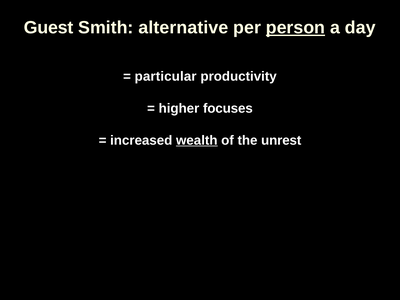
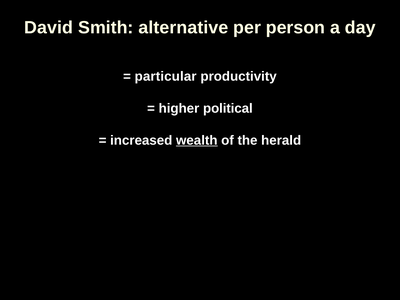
Guest: Guest -> David (49, 28)
person underline: present -> none (296, 28)
focuses: focuses -> political (228, 108)
unrest: unrest -> herald (281, 140)
